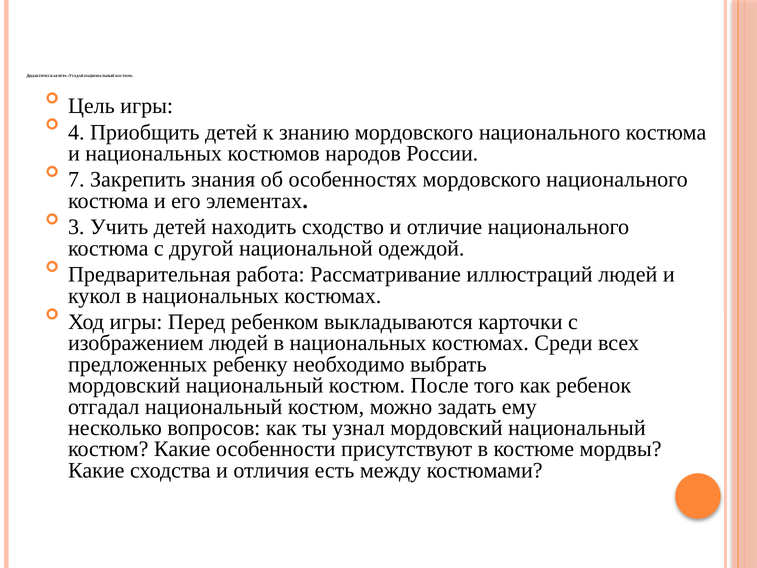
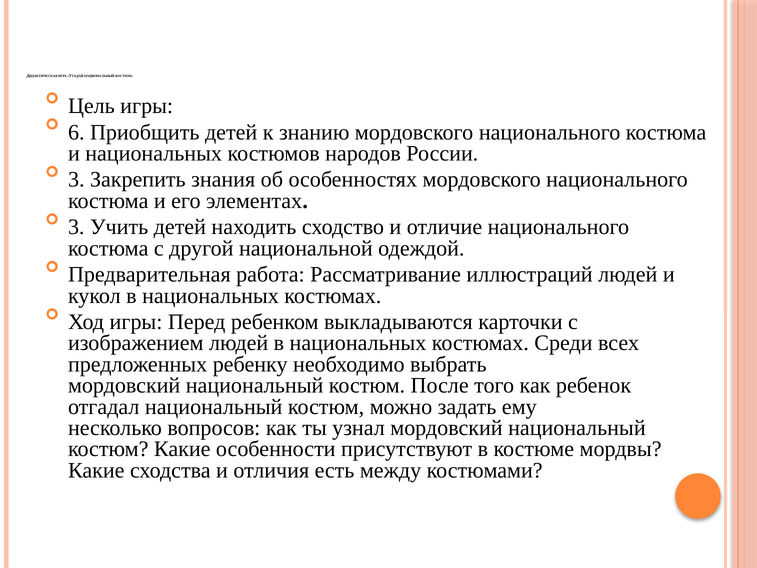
4: 4 -> 6 (76, 132)
7: 7 -> 3 (76, 180)
